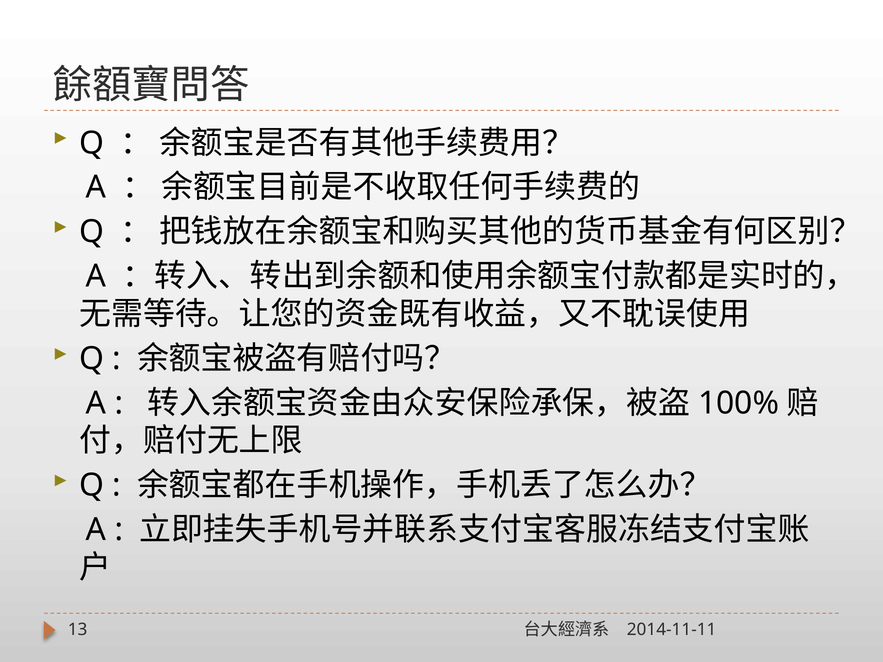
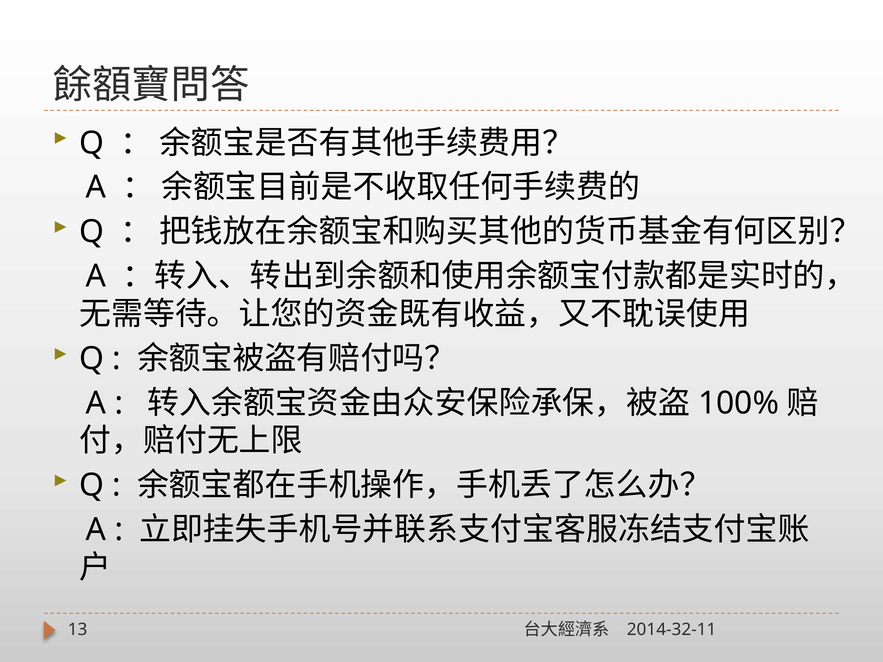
2014-11-11: 2014-11-11 -> 2014-32-11 (672, 630)
